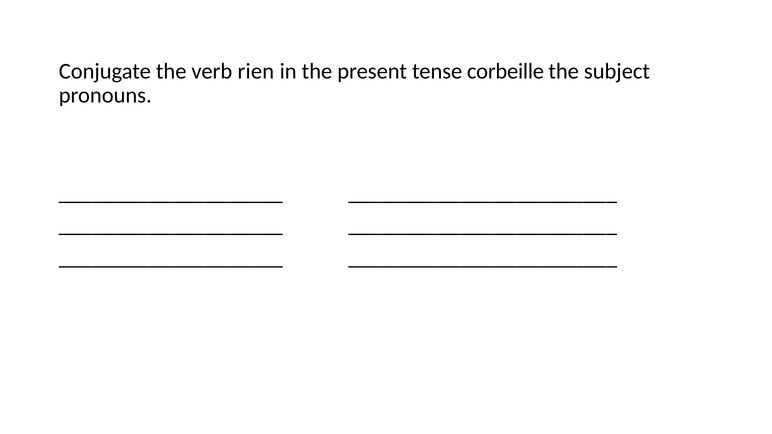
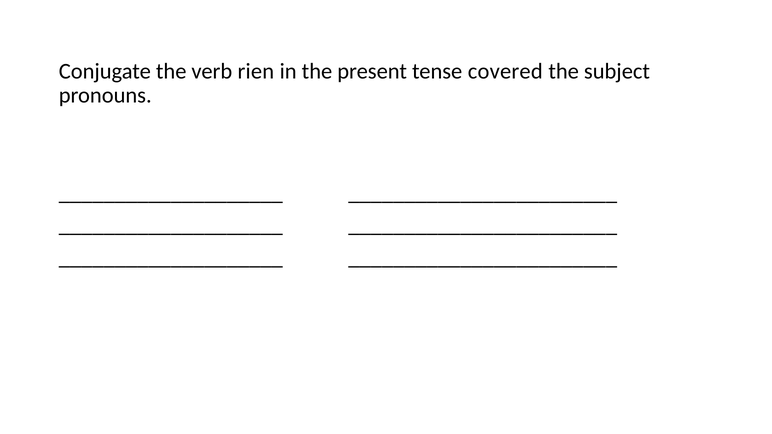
corbeille: corbeille -> covered (505, 71)
